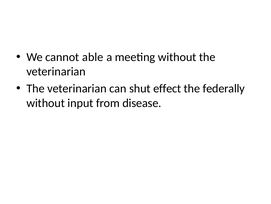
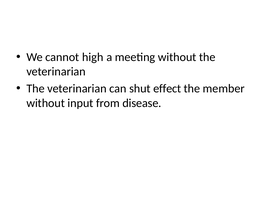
able: able -> high (93, 57)
federally: federally -> member (224, 88)
